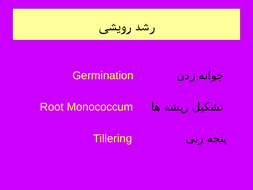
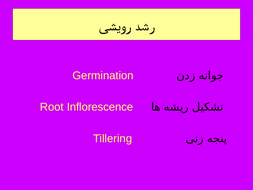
Monococcum: Monococcum -> Inflorescence (100, 107)
